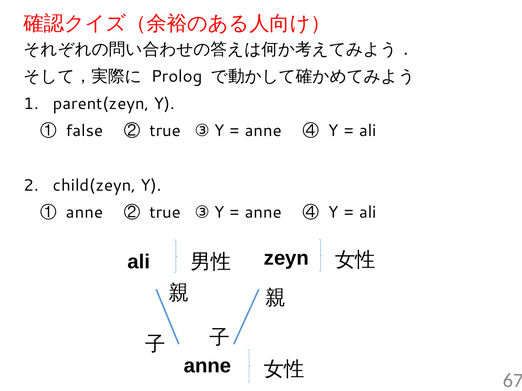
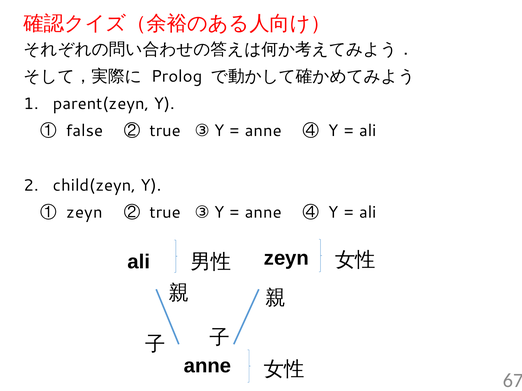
① anne: anne -> zeyn (84, 213)
